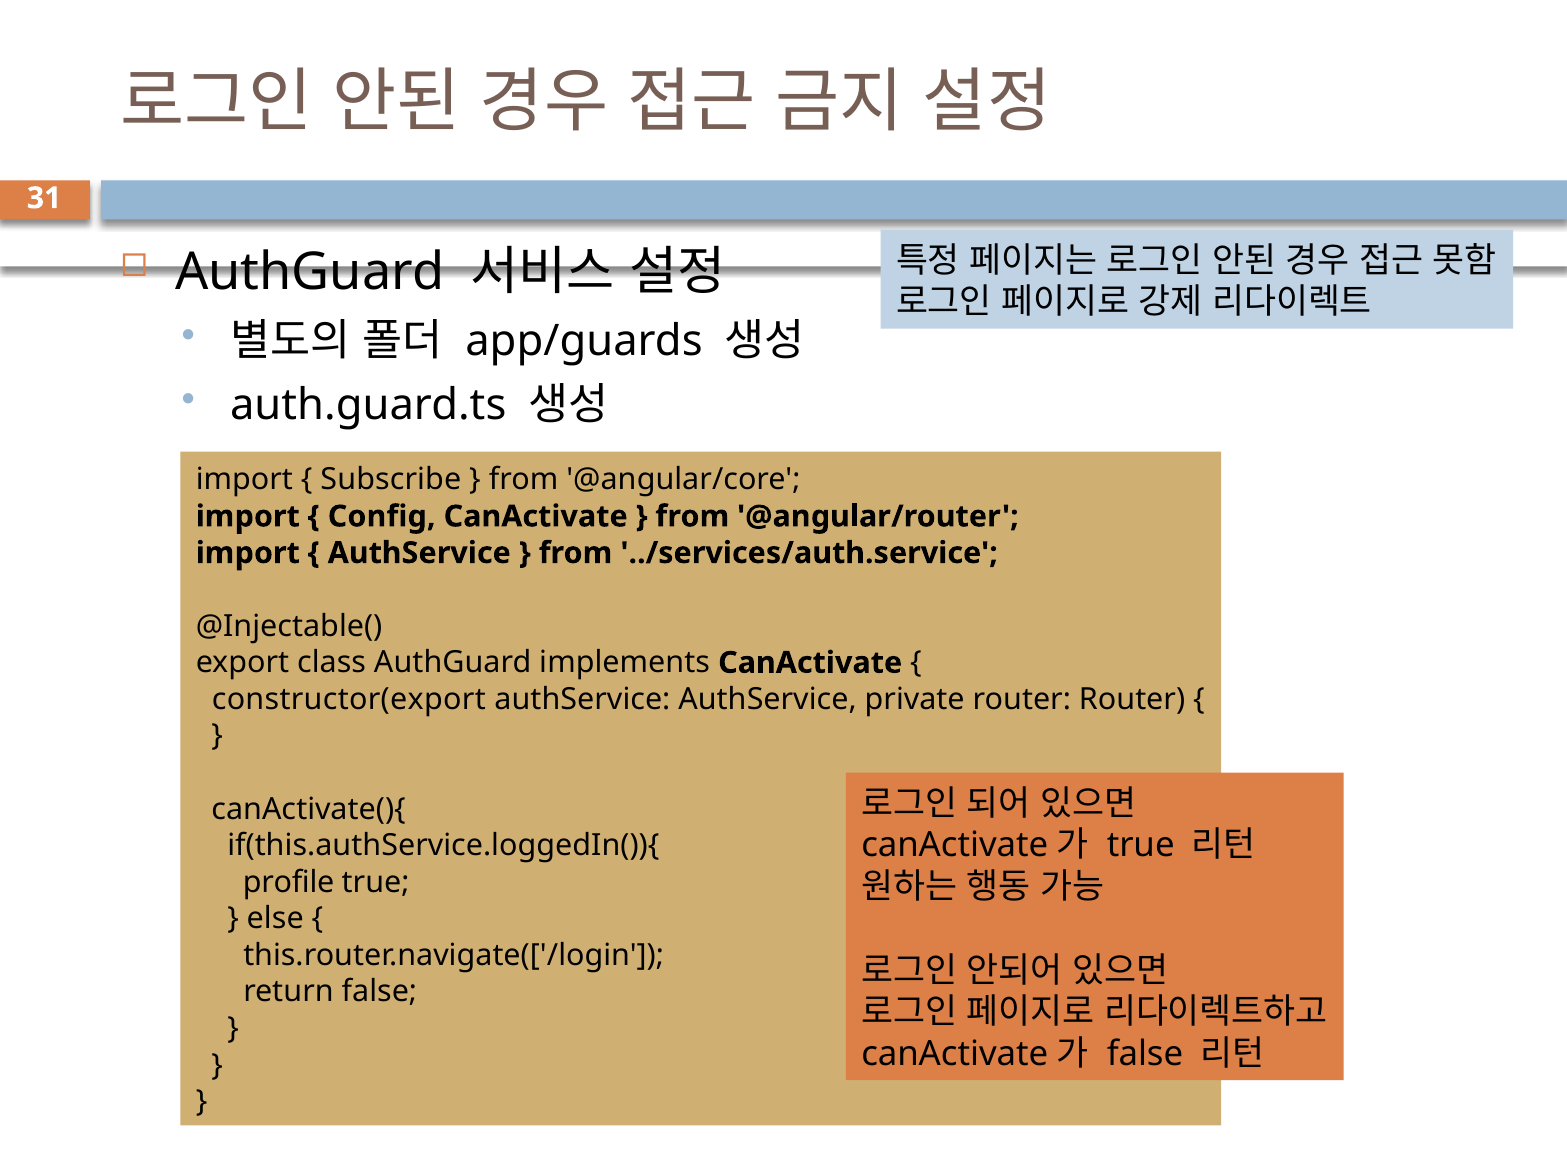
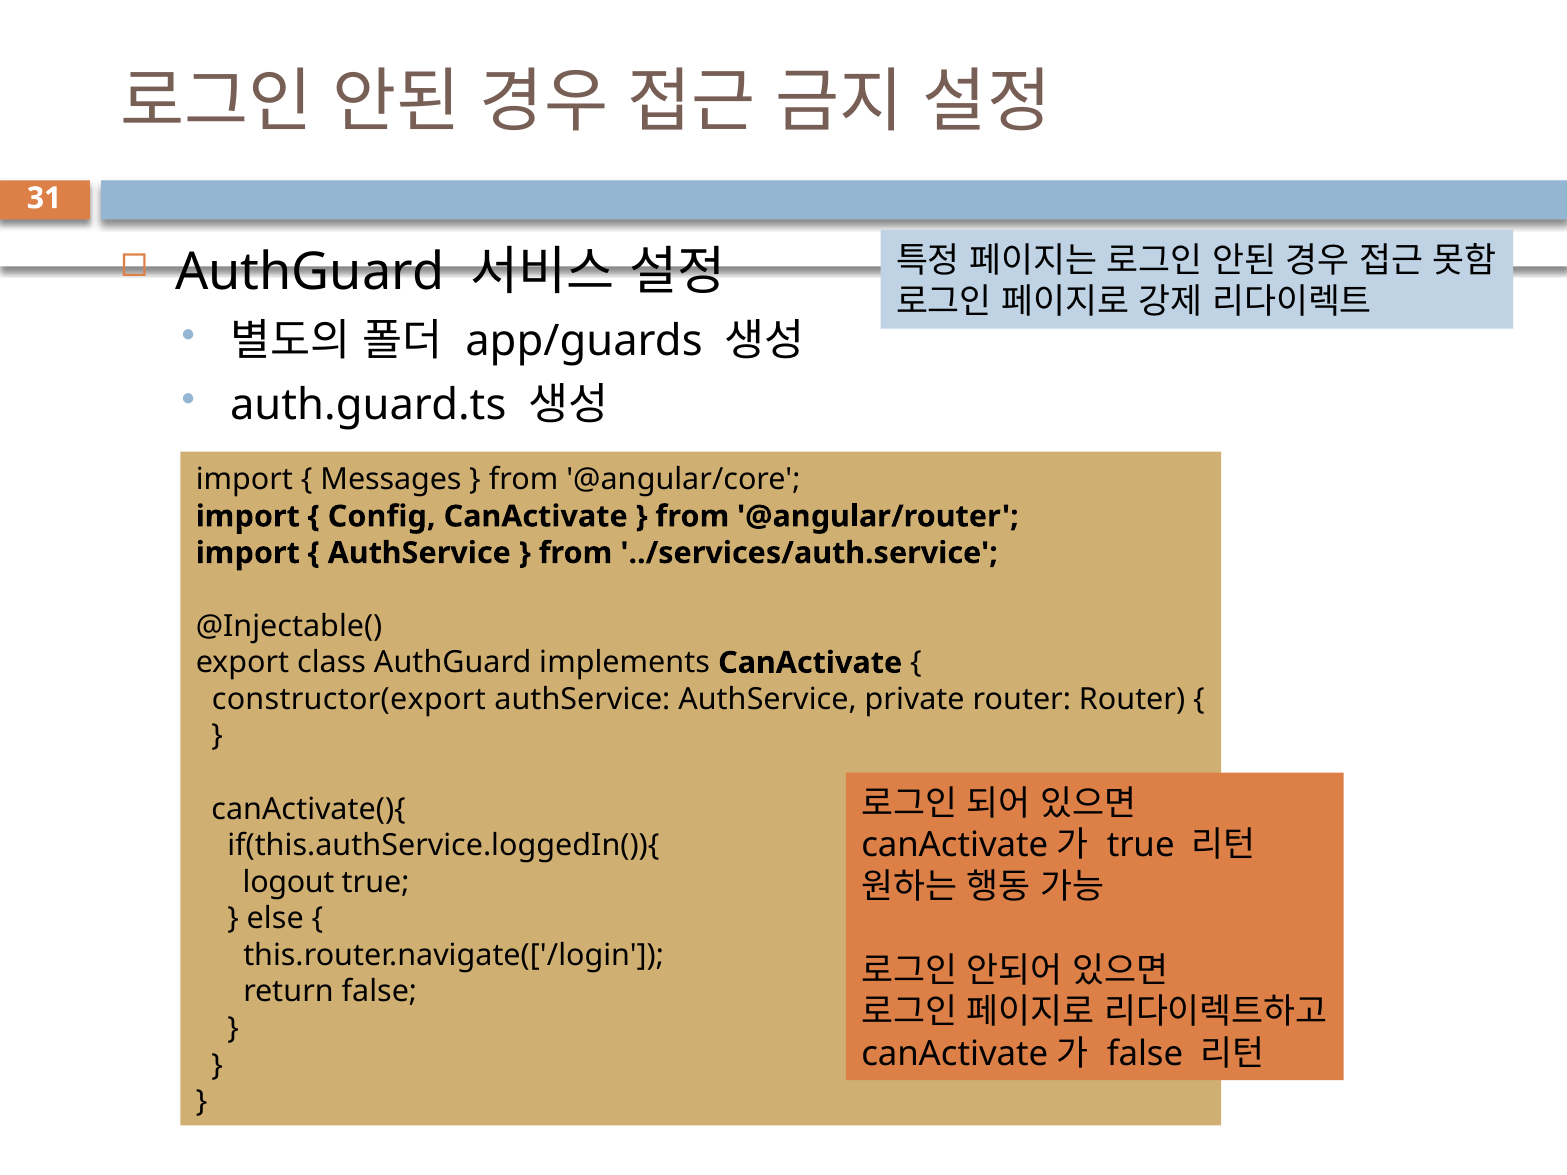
Subscribe: Subscribe -> Messages (391, 480)
profile: profile -> logout (289, 882)
